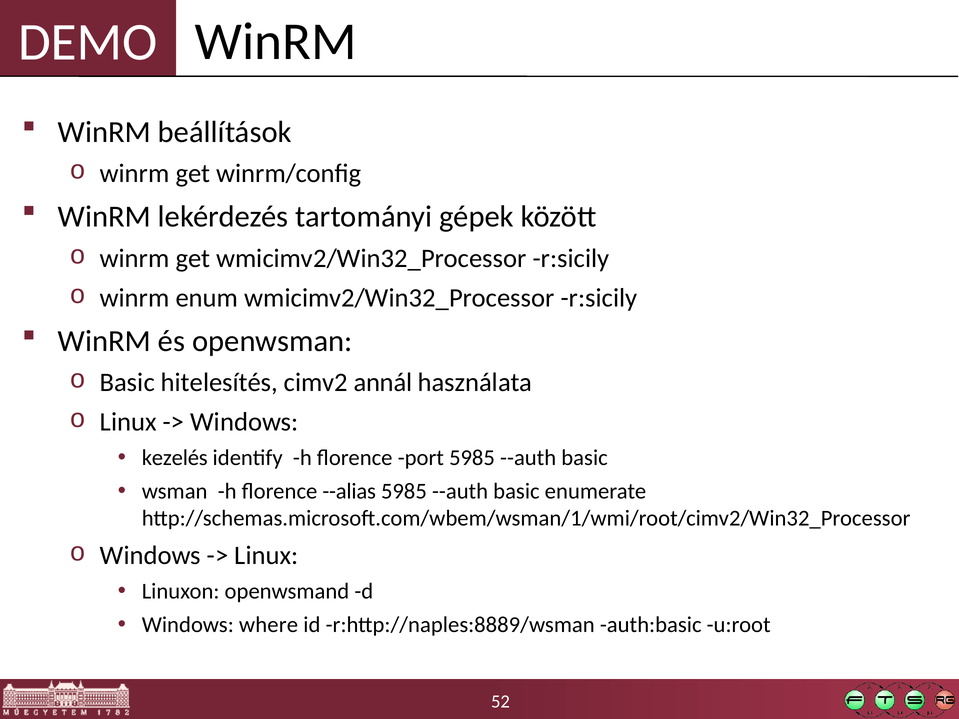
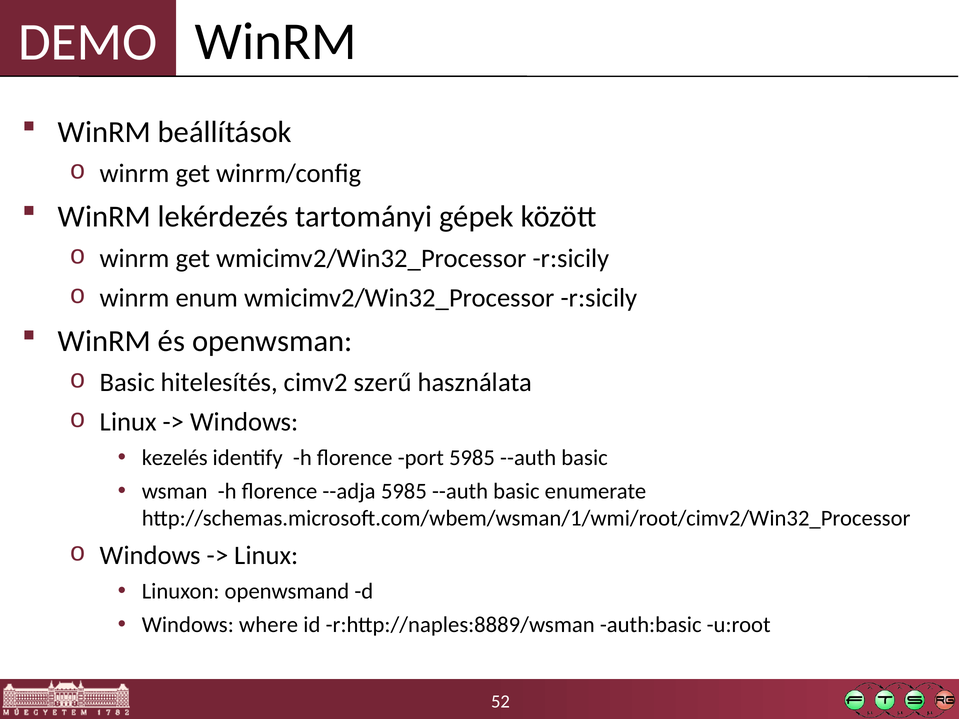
annál: annál -> szerű (383, 383)
--alias: --alias -> --adja (349, 491)
